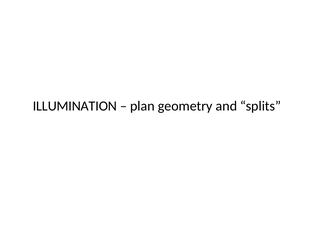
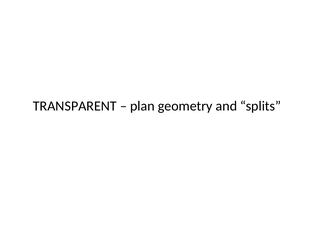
ILLUMINATION: ILLUMINATION -> TRANSPARENT (75, 106)
